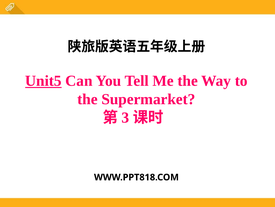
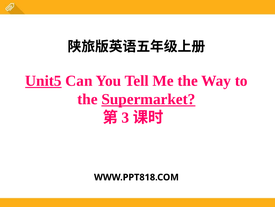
Supermarket underline: none -> present (148, 99)
